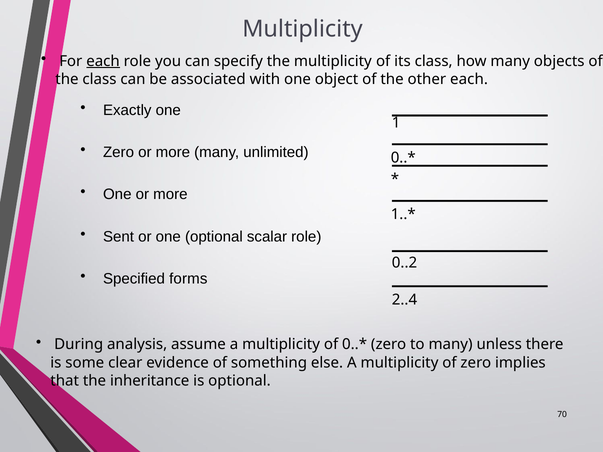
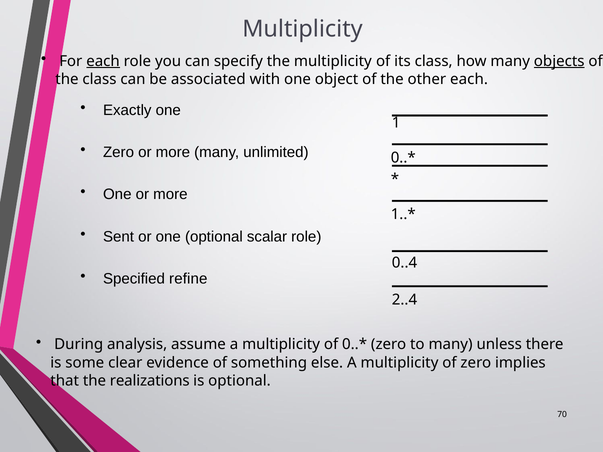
objects underline: none -> present (559, 61)
0..2: 0..2 -> 0..4 (405, 263)
forms: forms -> refine (188, 279)
inheritance: inheritance -> realizations (150, 381)
